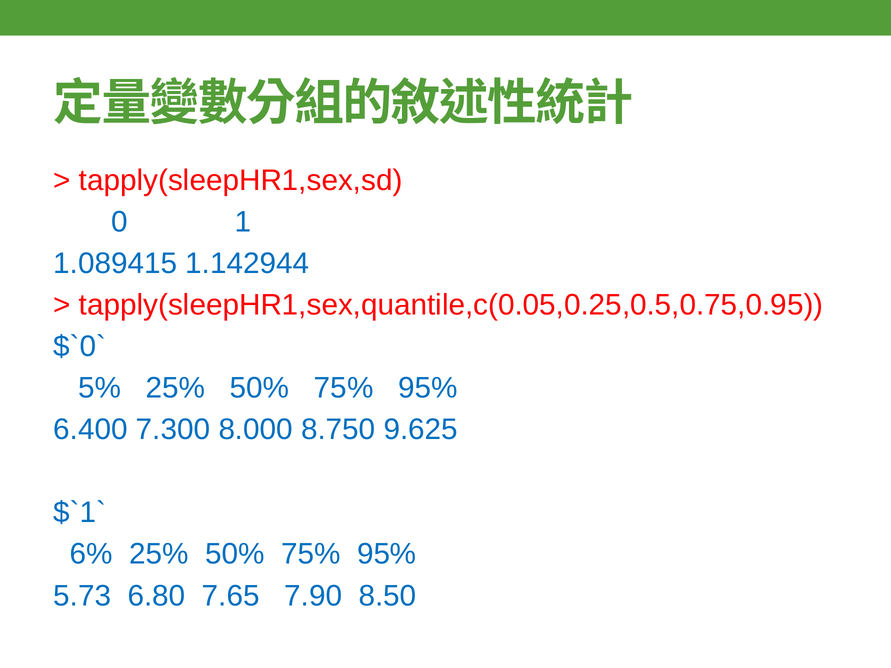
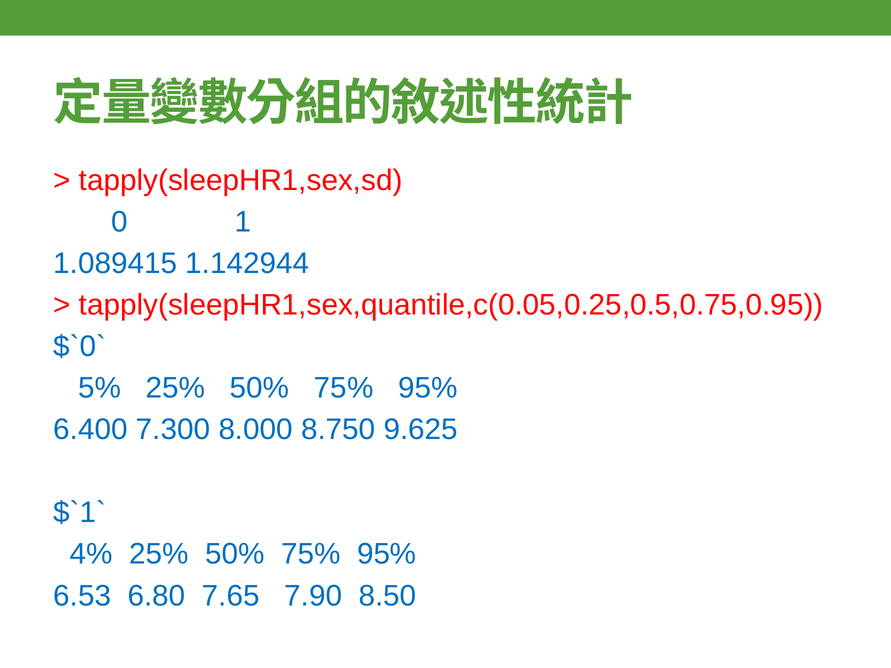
6%: 6% -> 4% (91, 554)
5.73: 5.73 -> 6.53 (82, 596)
